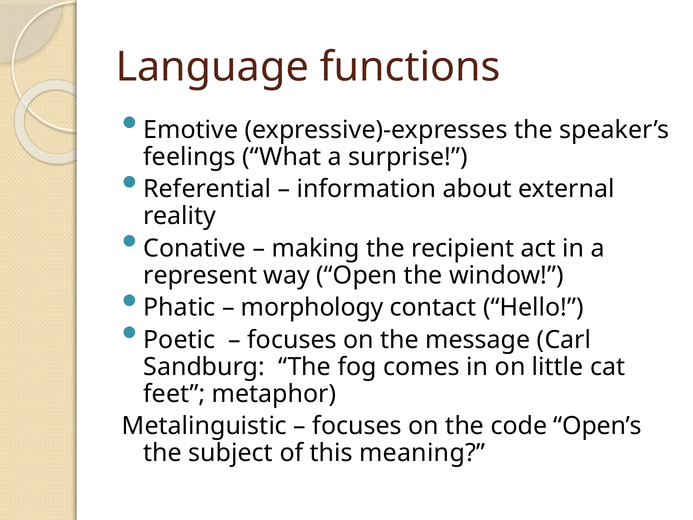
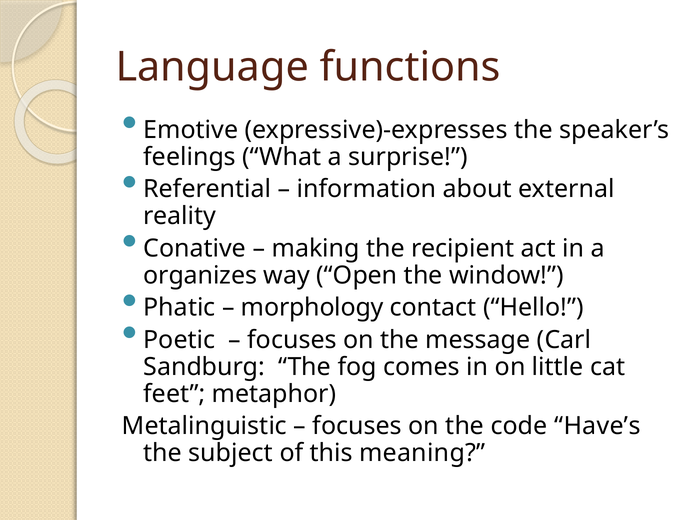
represent: represent -> organizes (200, 275)
Open’s: Open’s -> Have’s (597, 426)
